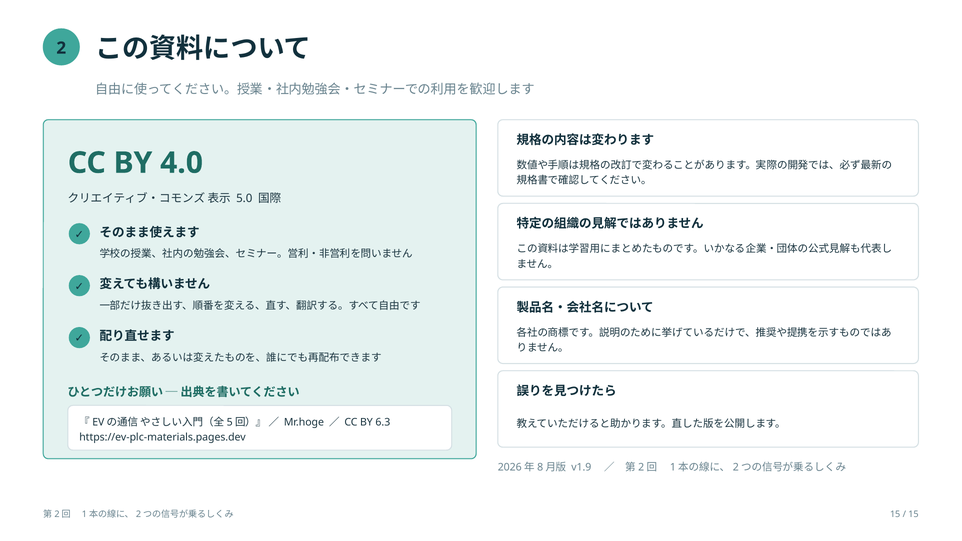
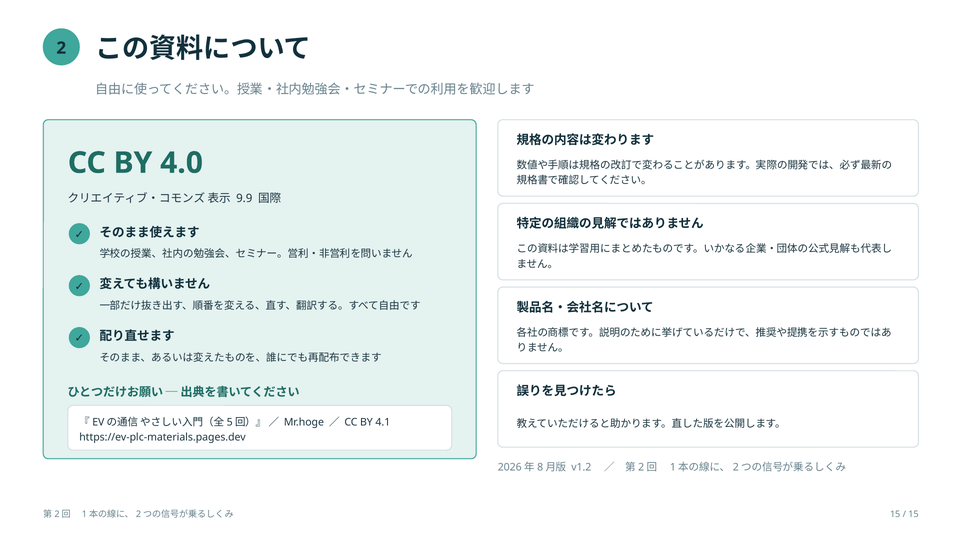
5.0: 5.0 -> 9.9 (244, 198)
6.3: 6.3 -> 4.1 (383, 422)
v1.9: v1.9 -> v1.2 (581, 468)
